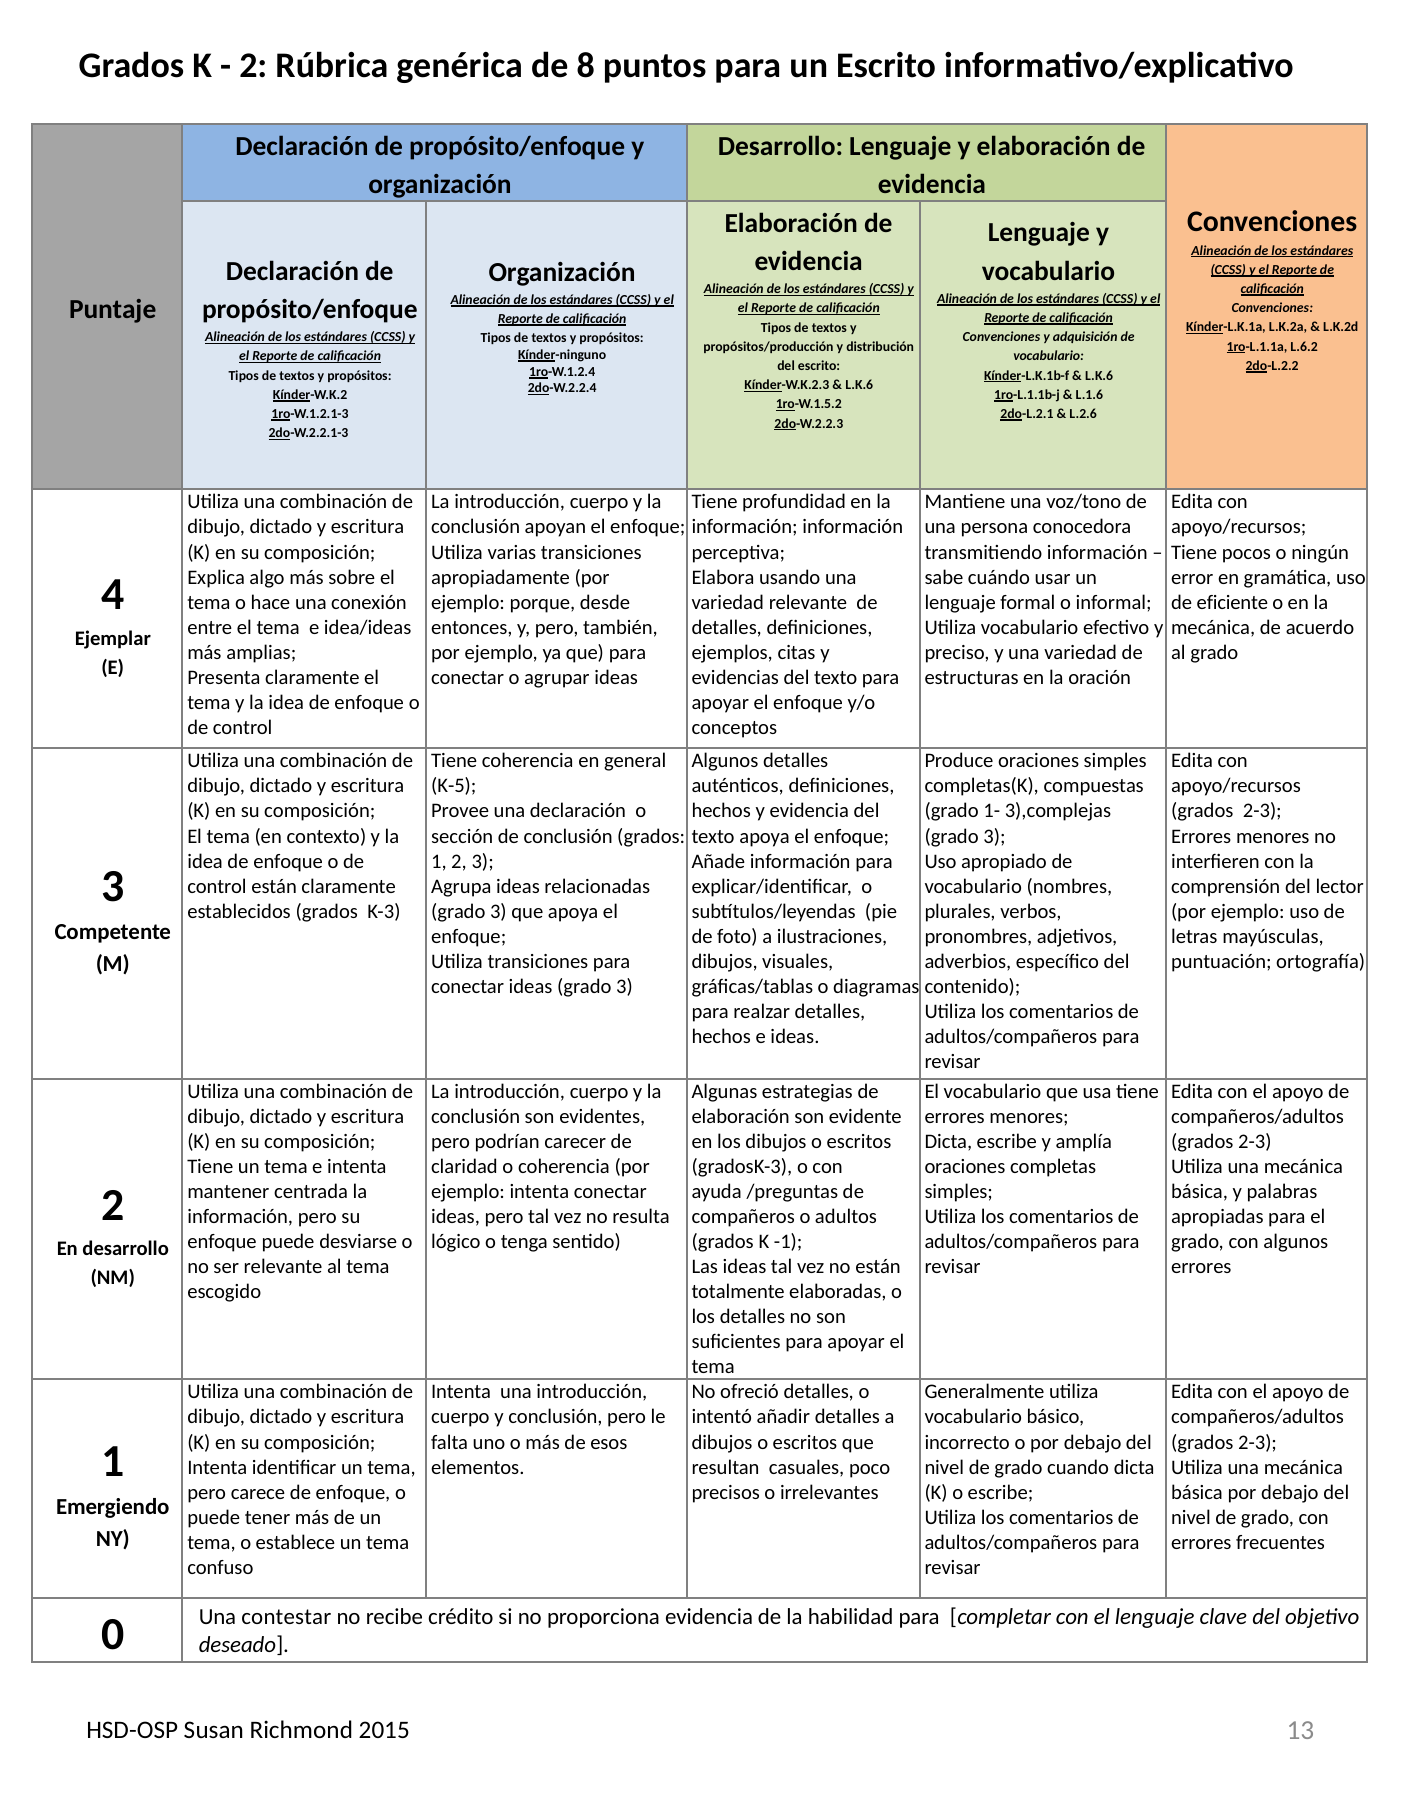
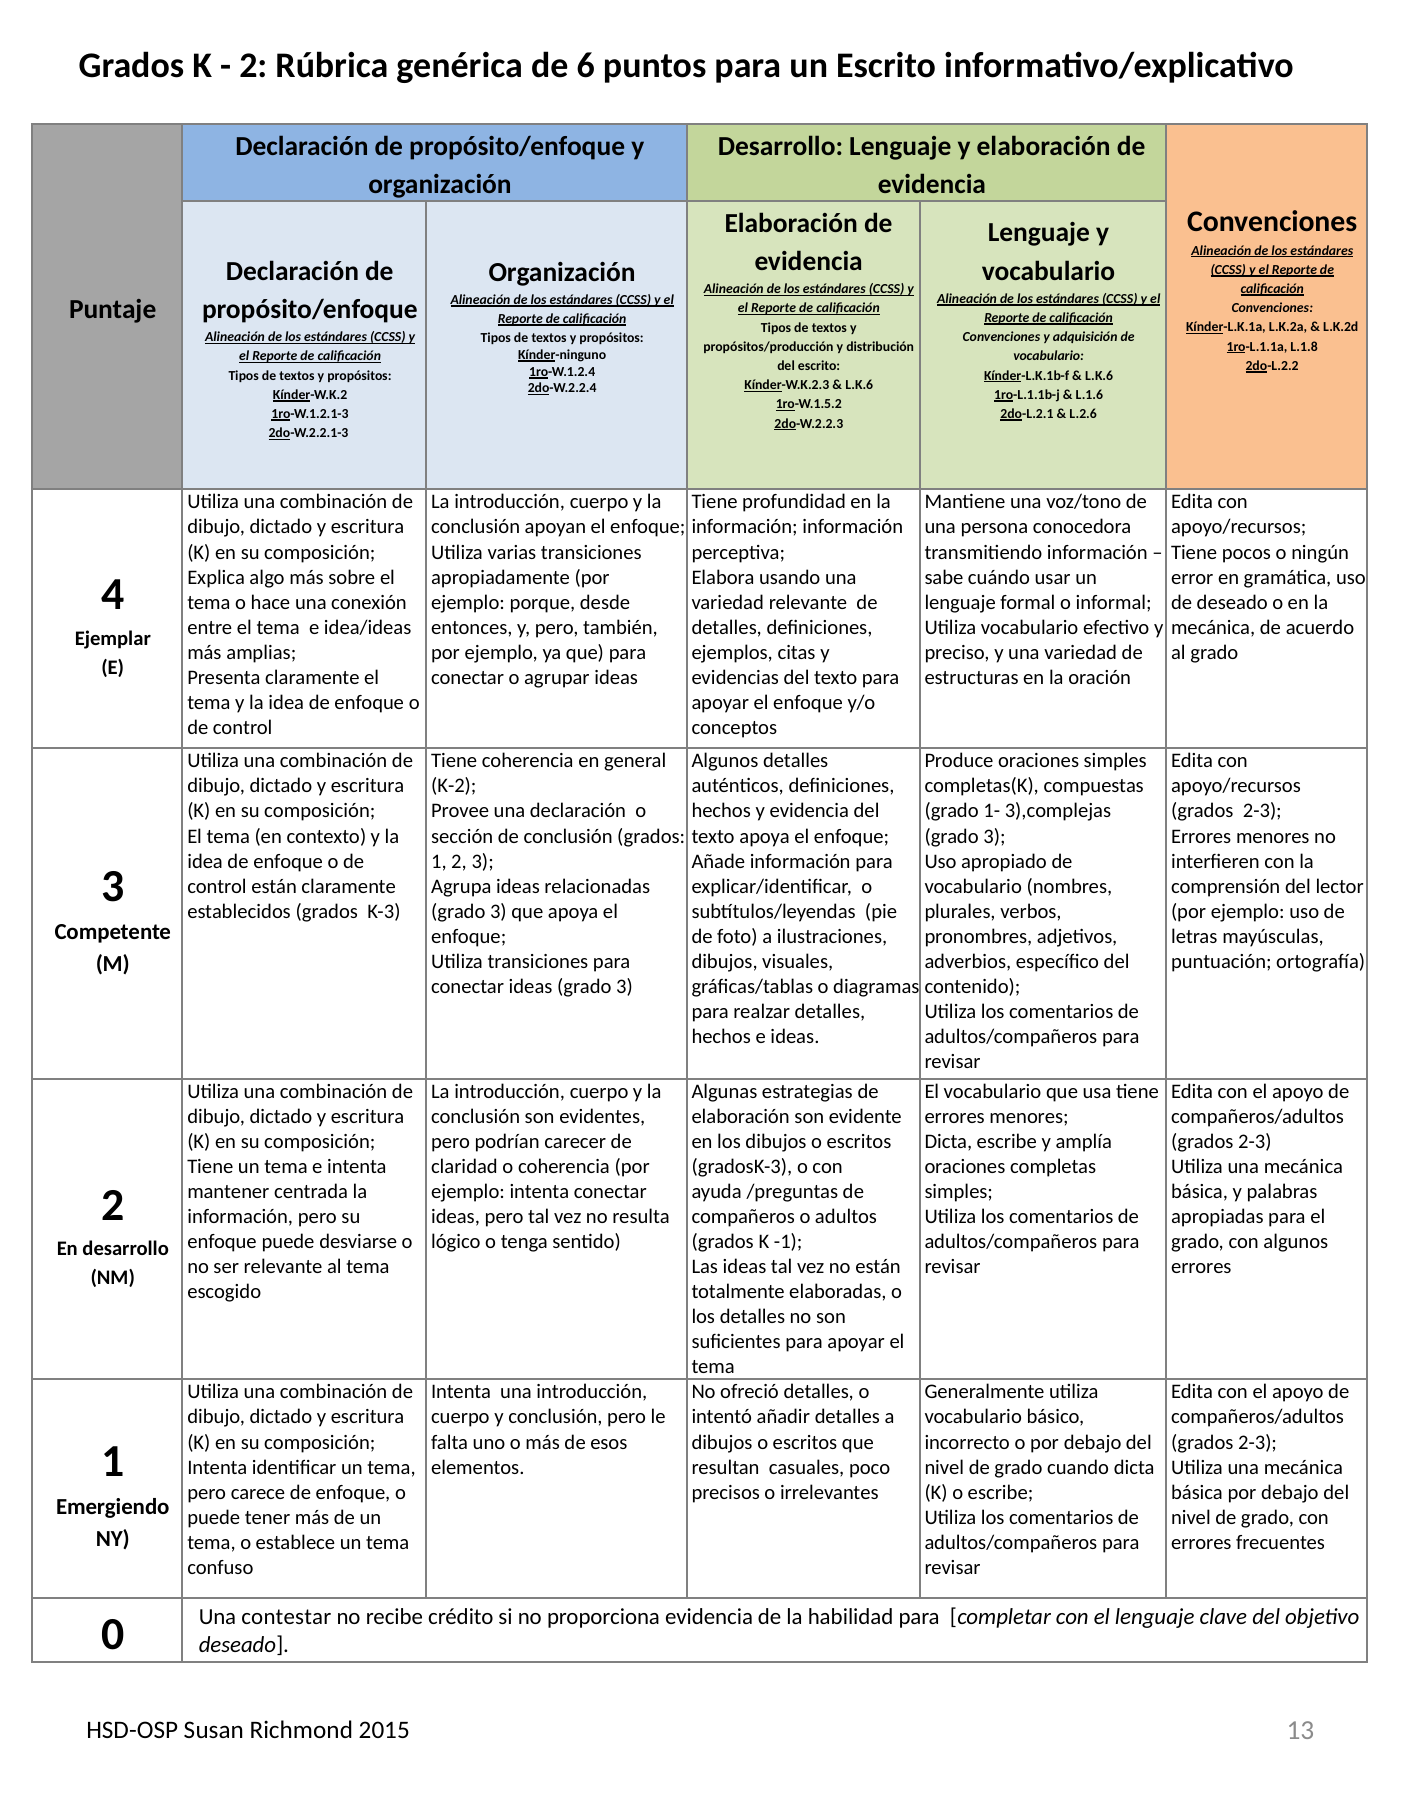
8: 8 -> 6 (586, 66)
L.6.2: L.6.2 -> L.1.8 (1304, 347)
de eficiente: eficiente -> deseado (1232, 602)
K-5: K-5 -> K-2 (454, 786)
